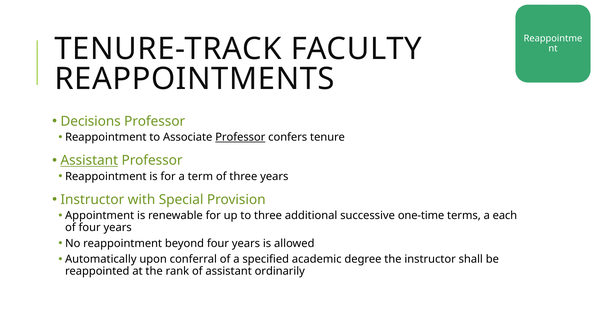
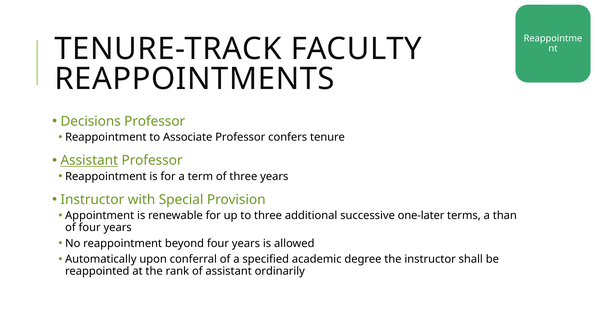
Professor underline: present -> none (240, 137)
one-time: one-time -> one-later (421, 215)
each: each -> than (505, 215)
